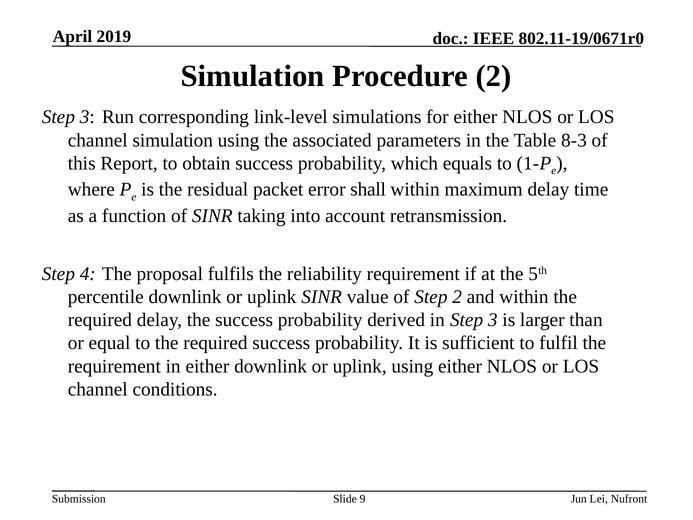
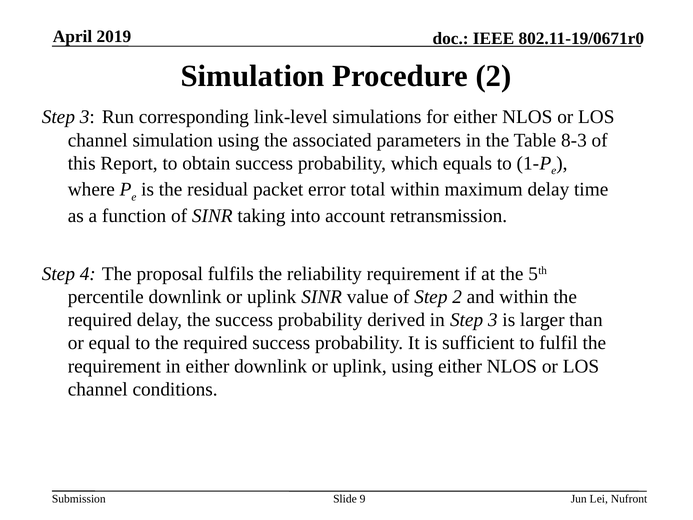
shall: shall -> total (368, 190)
